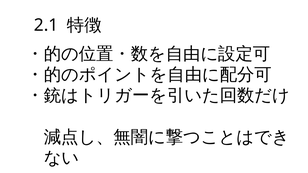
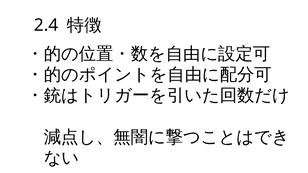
2.1: 2.1 -> 2.4 (46, 25)
